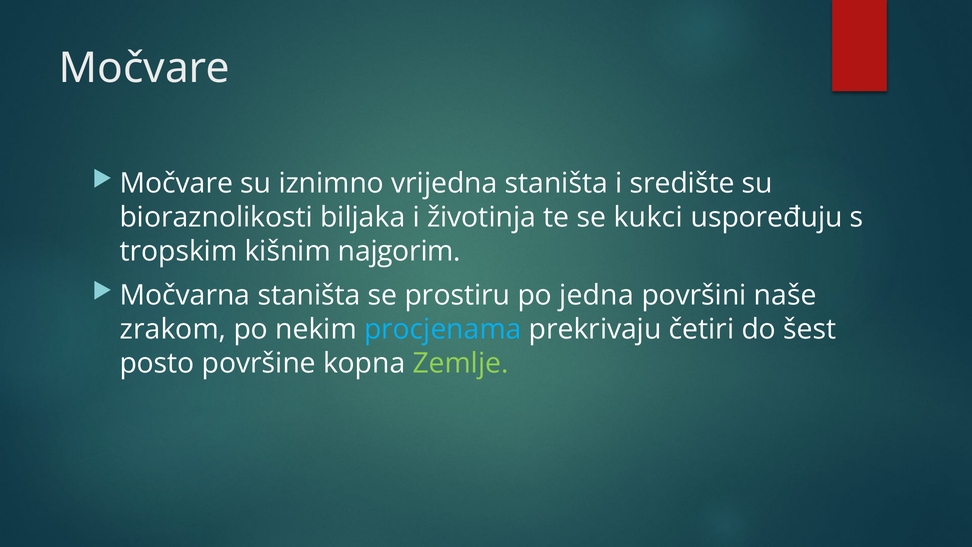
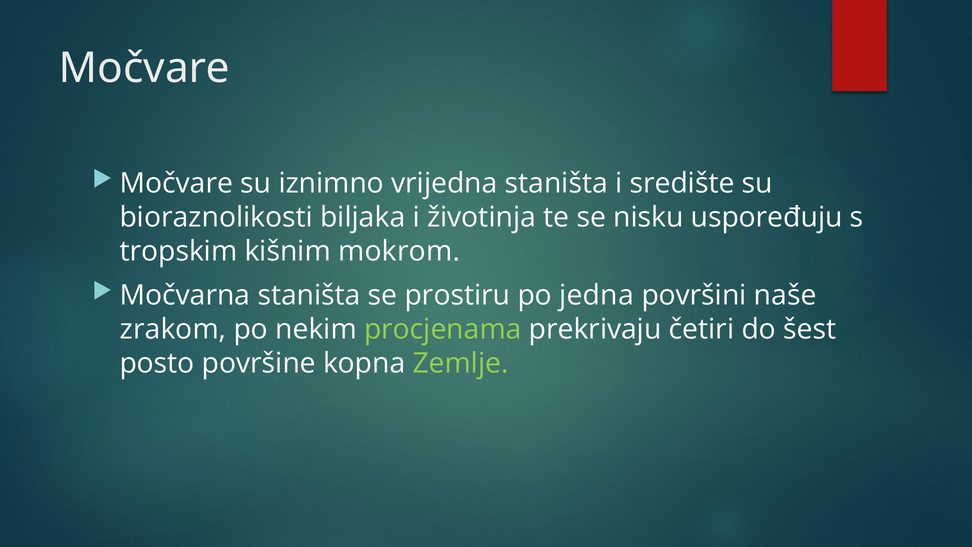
kukci: kukci -> nisku (648, 217)
najgorim: najgorim -> mokrom (399, 251)
procjenama colour: light blue -> light green (443, 329)
